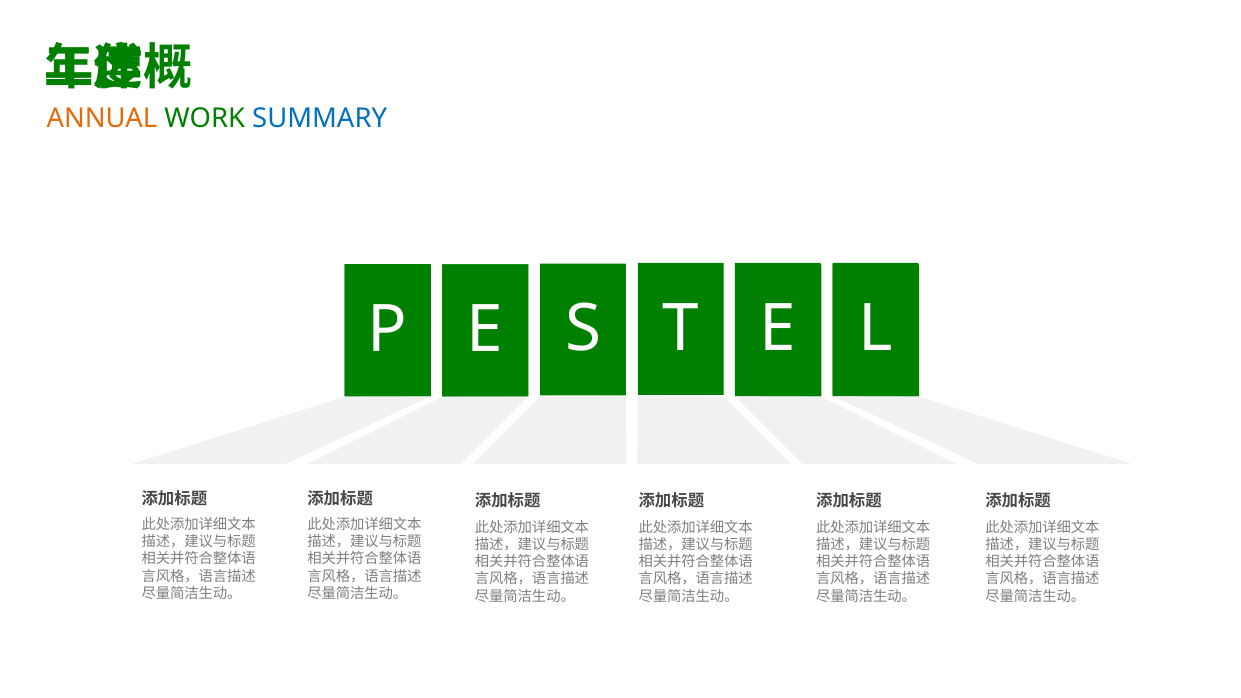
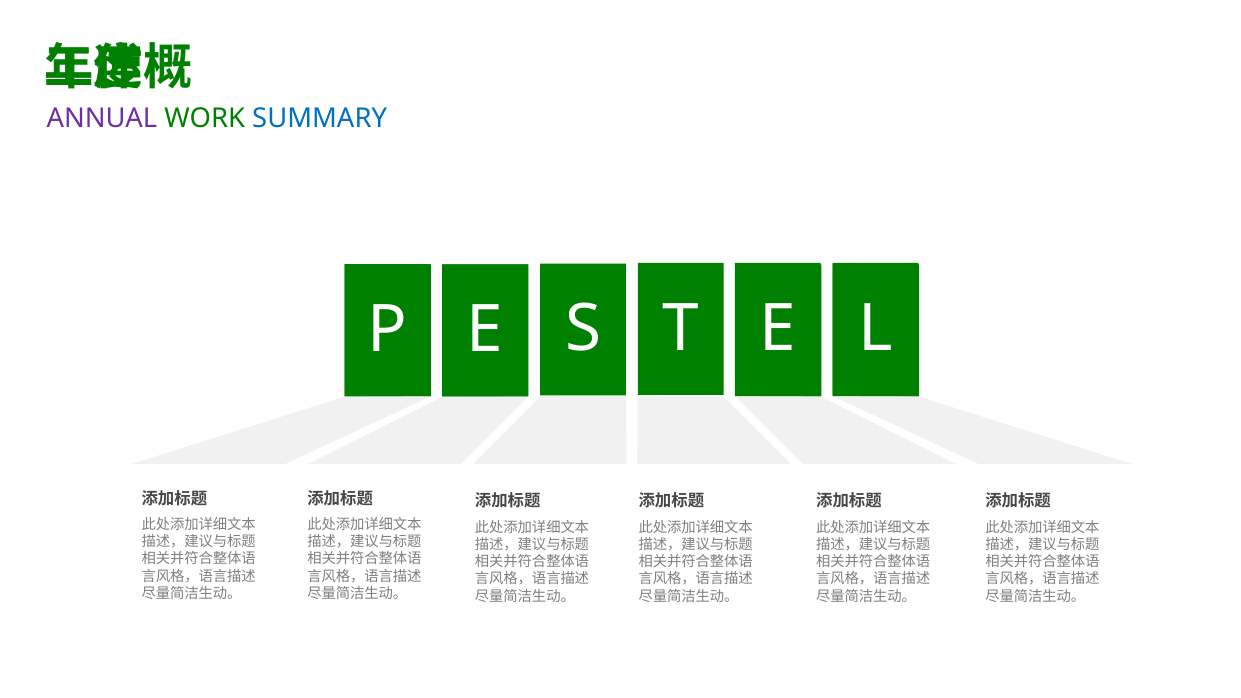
ANNUAL colour: orange -> purple (102, 118)
